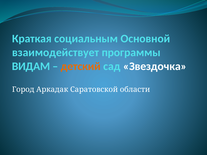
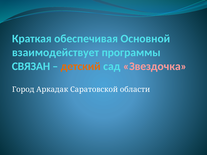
социальным: социальным -> обеспечивая (86, 39)
ВИДАМ: ВИДАМ -> СВЯЗАН (31, 66)
Звездочка colour: white -> pink (155, 66)
